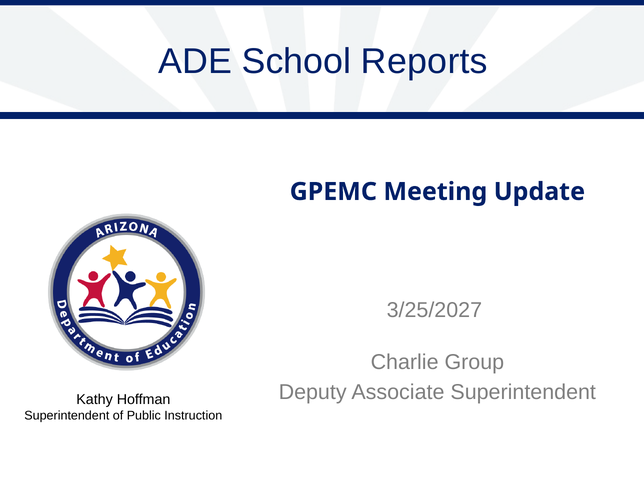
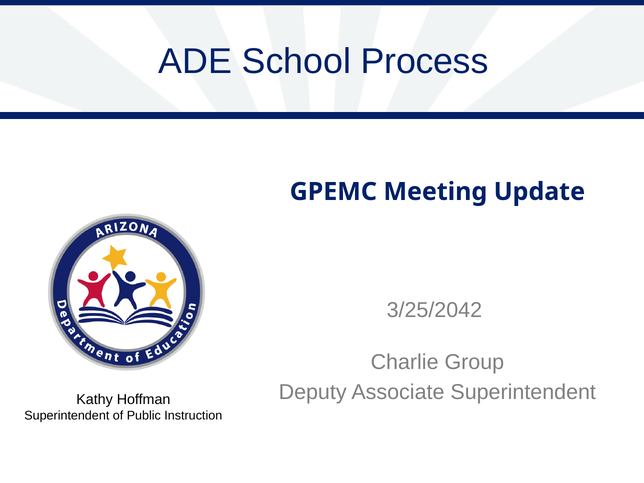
Reports: Reports -> Process (425, 61)
3/25/2027: 3/25/2027 -> 3/25/2042 (434, 310)
